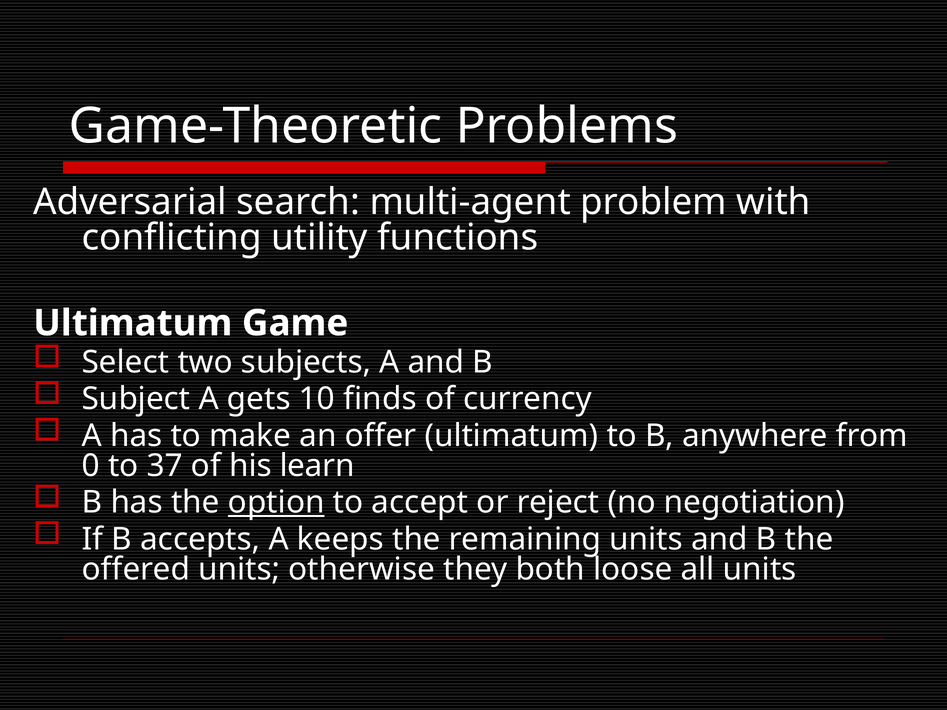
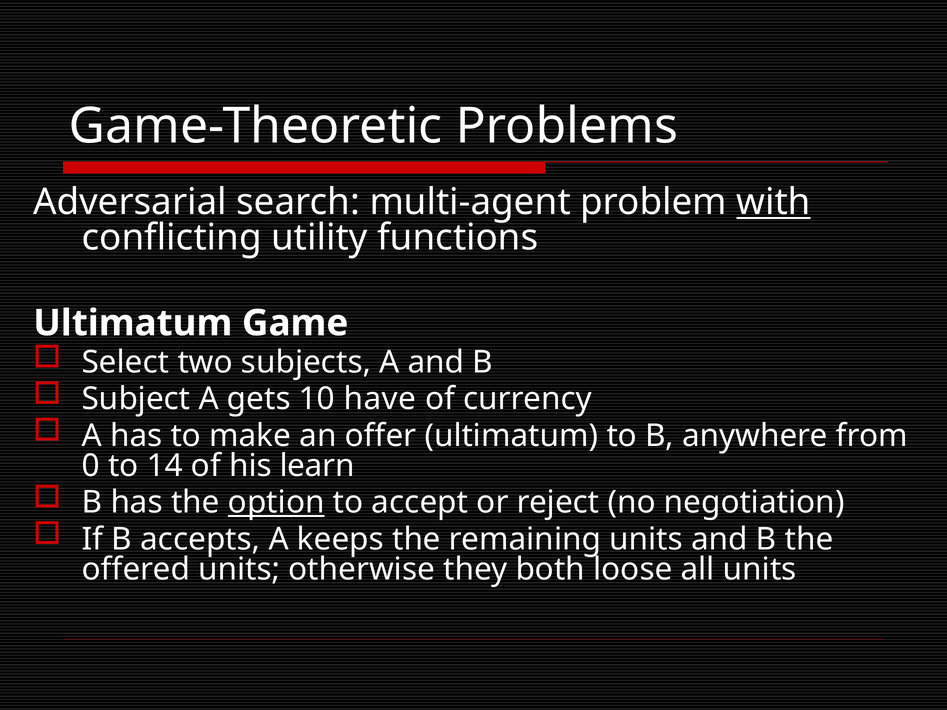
with underline: none -> present (774, 202)
finds: finds -> have (380, 399)
37: 37 -> 14 (165, 466)
